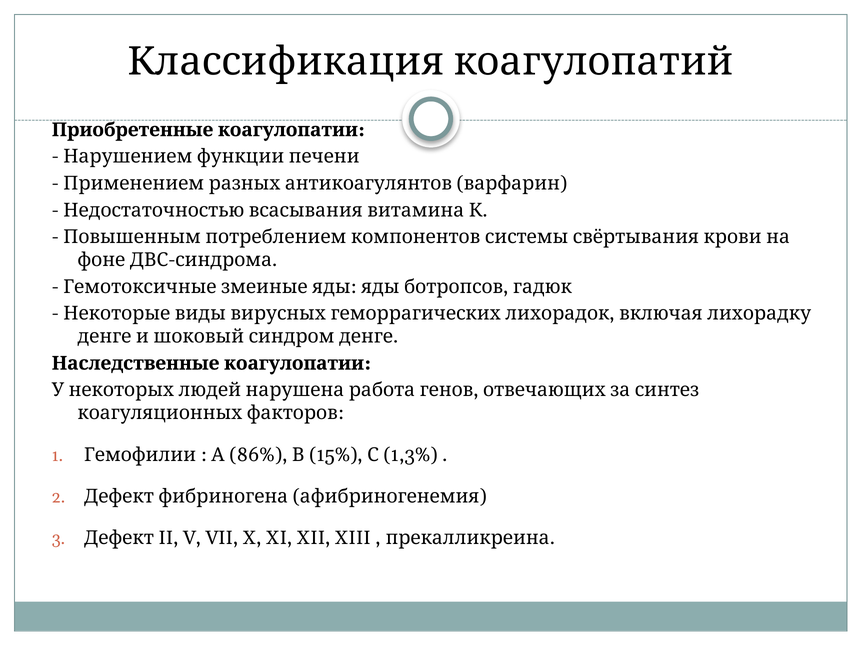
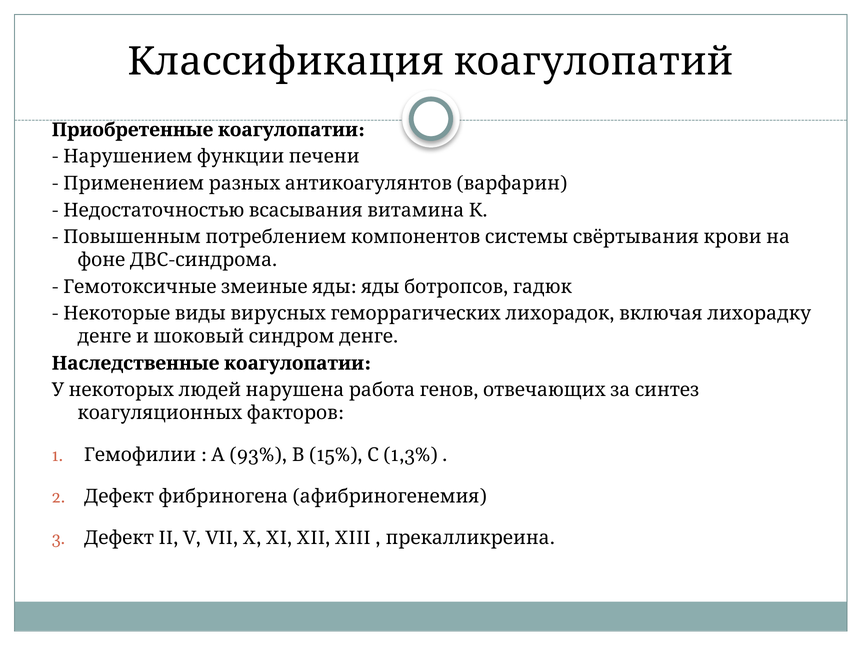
86%: 86% -> 93% (258, 455)
